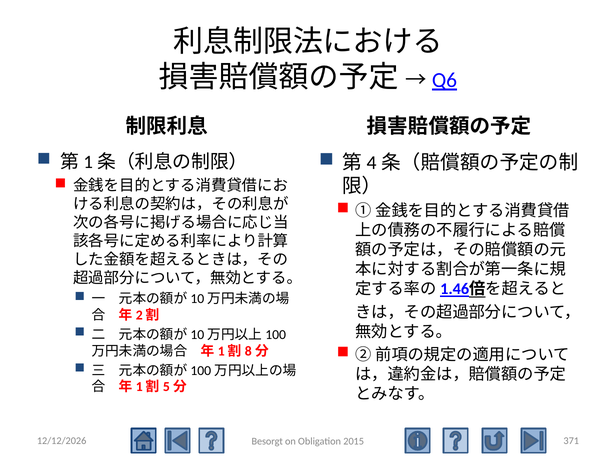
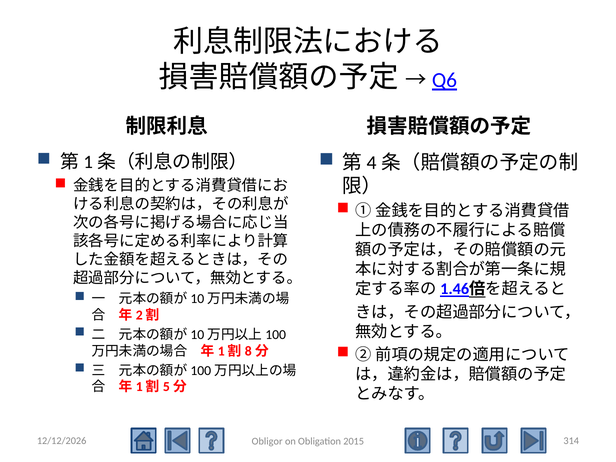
Besorgt: Besorgt -> Obligor (267, 441)
371: 371 -> 314 (571, 441)
